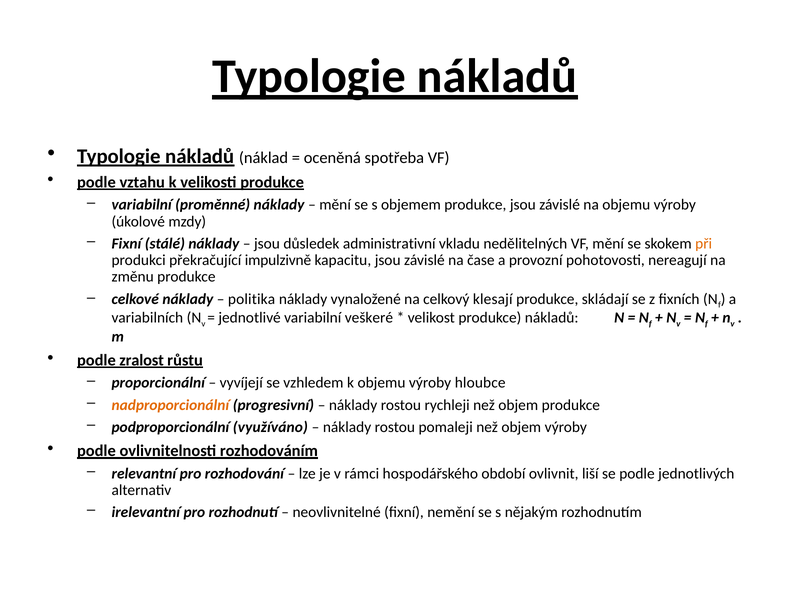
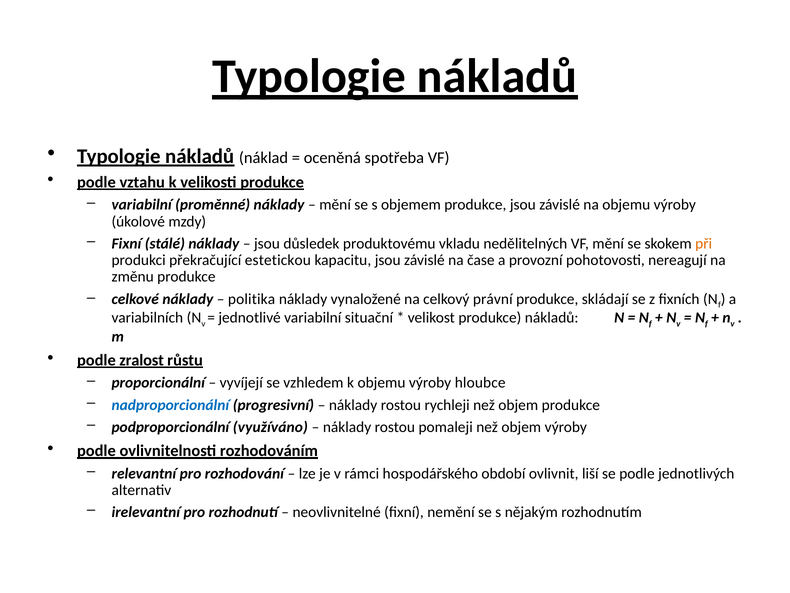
administrativní: administrativní -> produktovému (389, 243)
impulzivně: impulzivně -> estetickou (278, 260)
klesají: klesají -> právní (493, 299)
veškeré: veškeré -> situační (369, 318)
nadproporcionální colour: orange -> blue (170, 405)
